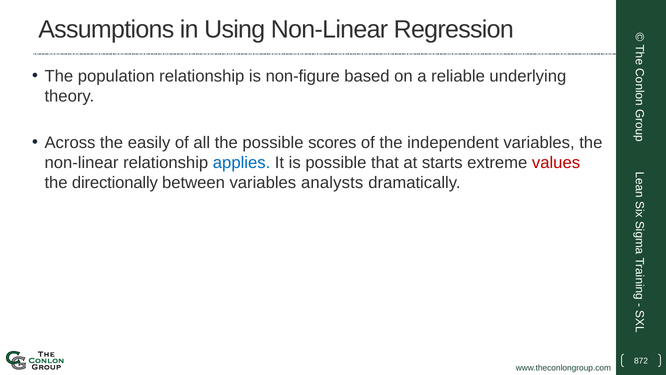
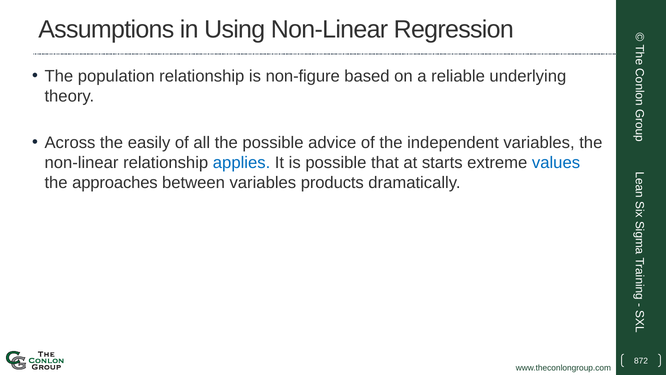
scores: scores -> advice (332, 143)
values colour: red -> blue (556, 163)
directionally: directionally -> approaches (115, 183)
analysts: analysts -> products (332, 183)
